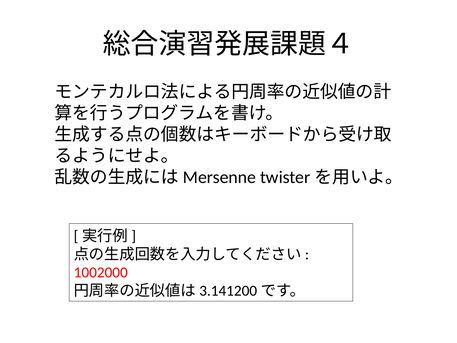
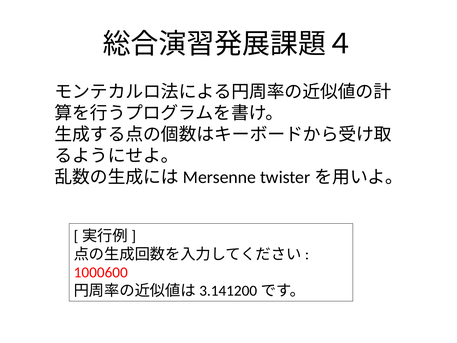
1002000: 1002000 -> 1000600 (101, 272)
